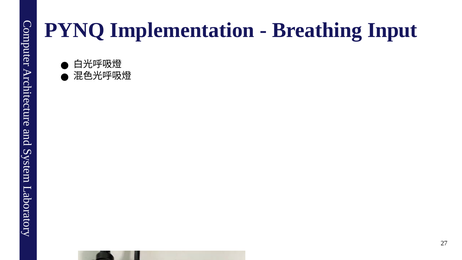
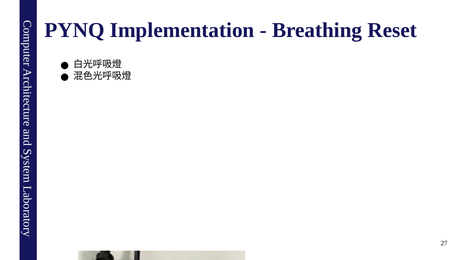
Input: Input -> Reset (392, 30)
